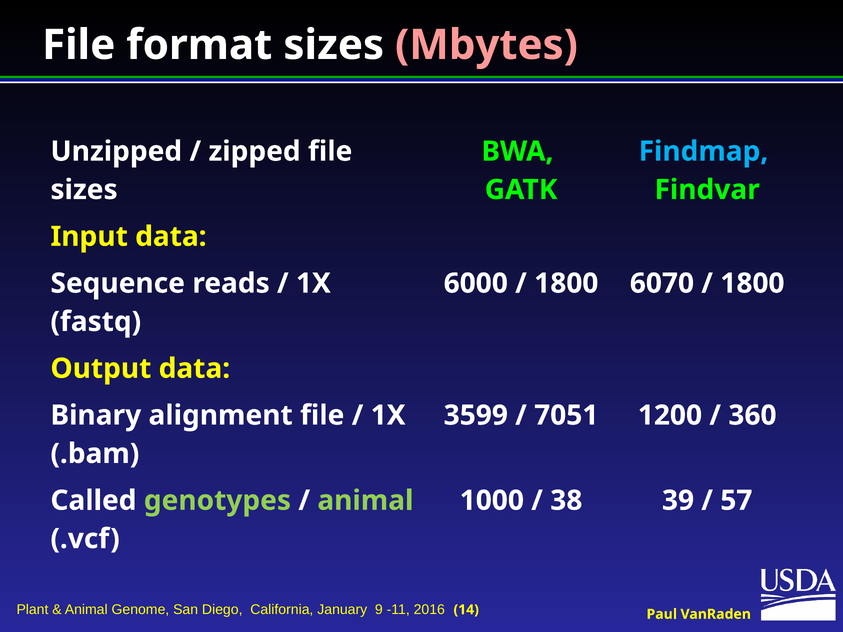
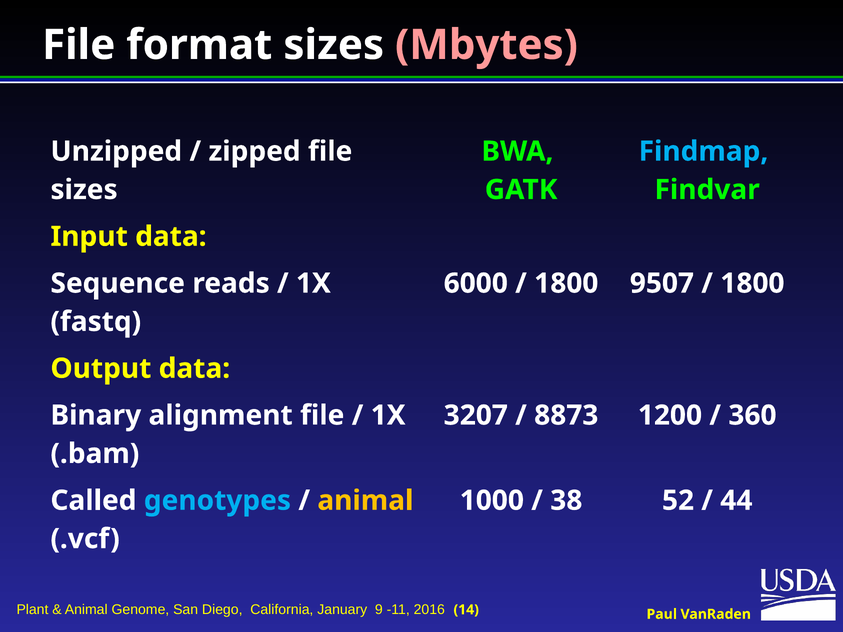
6070: 6070 -> 9507 (662, 283)
3599: 3599 -> 3207 (476, 416)
7051: 7051 -> 8873 (566, 416)
genotypes colour: light green -> light blue (217, 501)
animal colour: light green -> yellow (365, 501)
39: 39 -> 52 (678, 501)
57: 57 -> 44 (736, 501)
